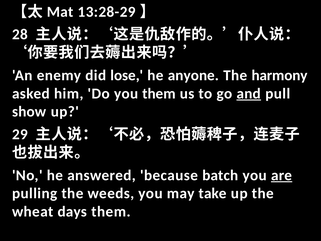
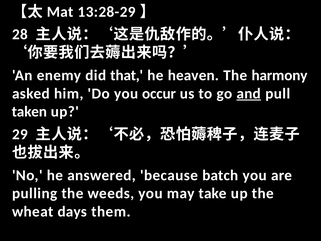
lose: lose -> that (127, 75)
anyone: anyone -> heaven (193, 75)
you them: them -> occur (159, 93)
show: show -> taken (29, 112)
are underline: present -> none (282, 175)
